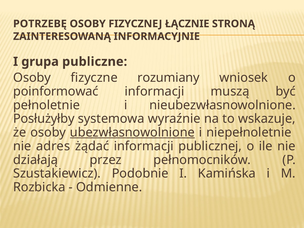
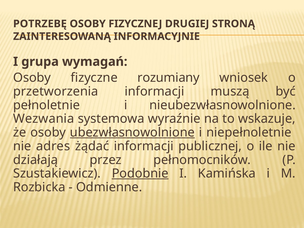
ŁĄCZNIE: ŁĄCZNIE -> DRUGIEJ (187, 24)
publiczne: publiczne -> wymagań (95, 62)
poinformować: poinformować -> przetworzenia (56, 91)
Posłużyłby: Posłużyłby -> Wezwania (44, 119)
Podobnie underline: none -> present (140, 174)
